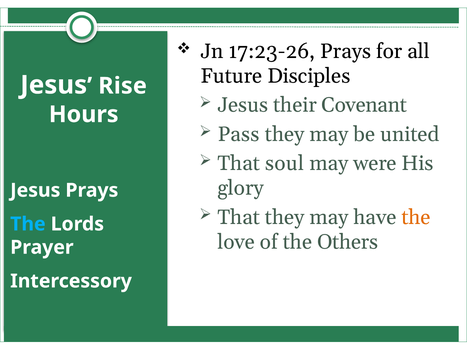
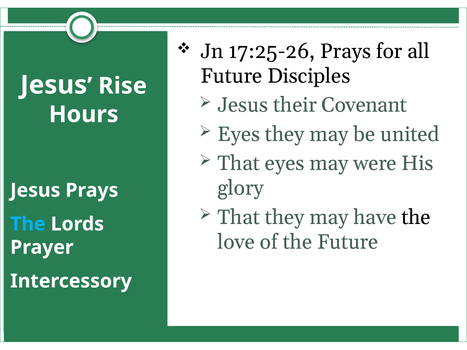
17:23-26: 17:23-26 -> 17:25-26 (272, 51)
Pass: Pass -> Eyes (239, 134)
That soul: soul -> eyes (285, 163)
the colour: orange -> black (416, 217)
the Others: Others -> Future (348, 242)
